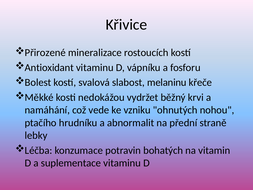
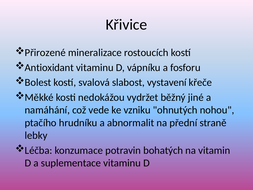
melaninu: melaninu -> vystavení (167, 82)
krvi: krvi -> jiné (196, 97)
